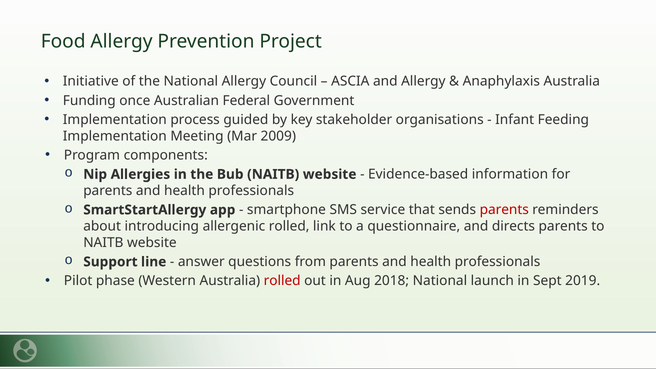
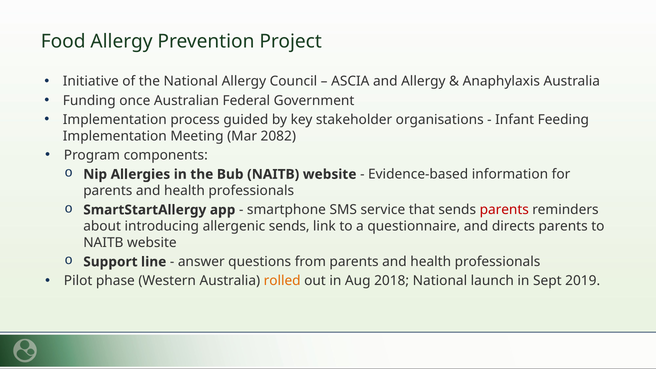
2009: 2009 -> 2082 (278, 136)
allergenic rolled: rolled -> sends (289, 226)
rolled colour: red -> orange (282, 281)
